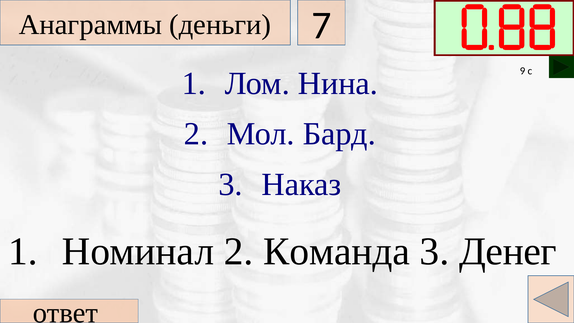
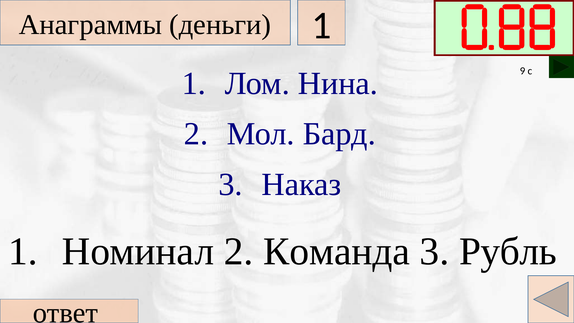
деньги 7: 7 -> 1 (321, 25)
Денег: Денег -> Рубль (508, 251)
